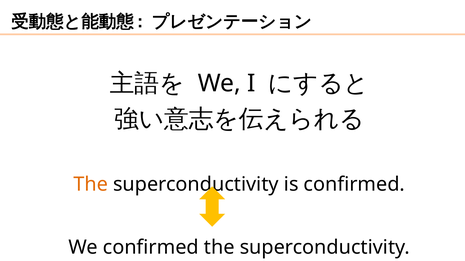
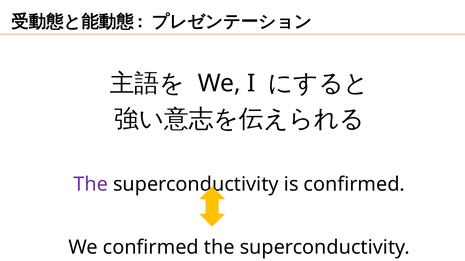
The colour: orange -> purple (91, 185)
